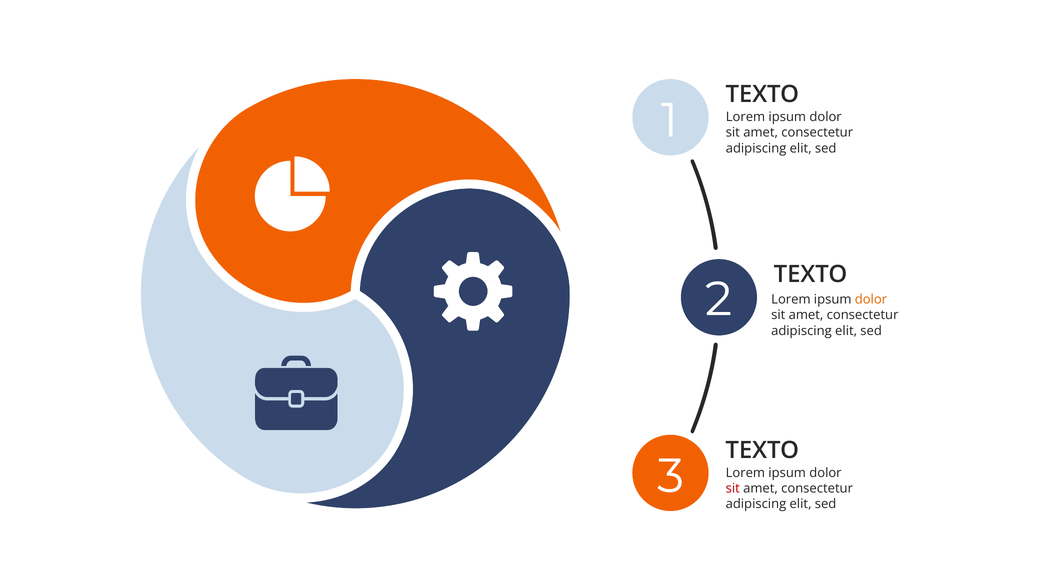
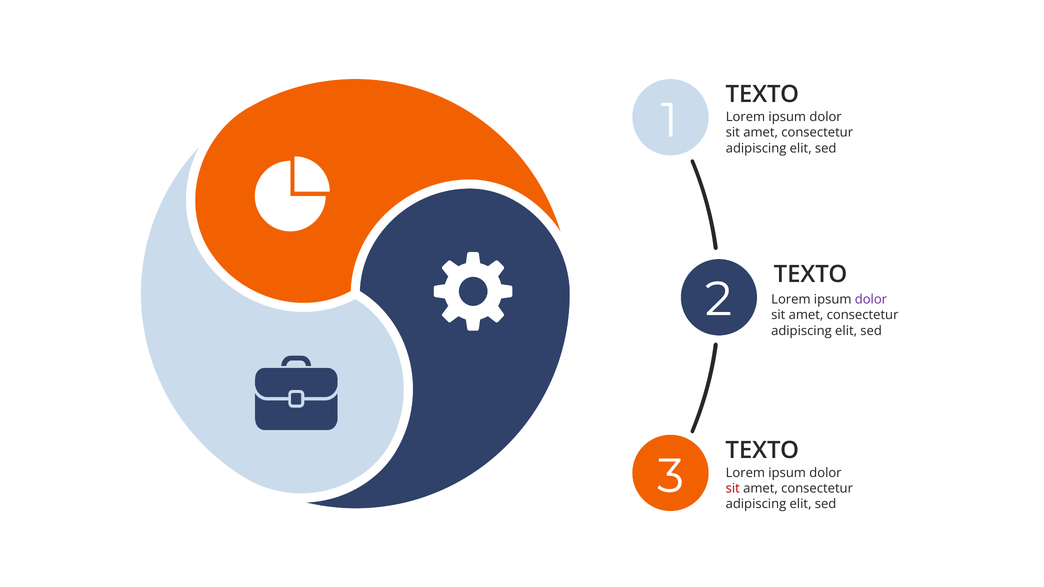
dolor colour: orange -> purple (871, 300)
